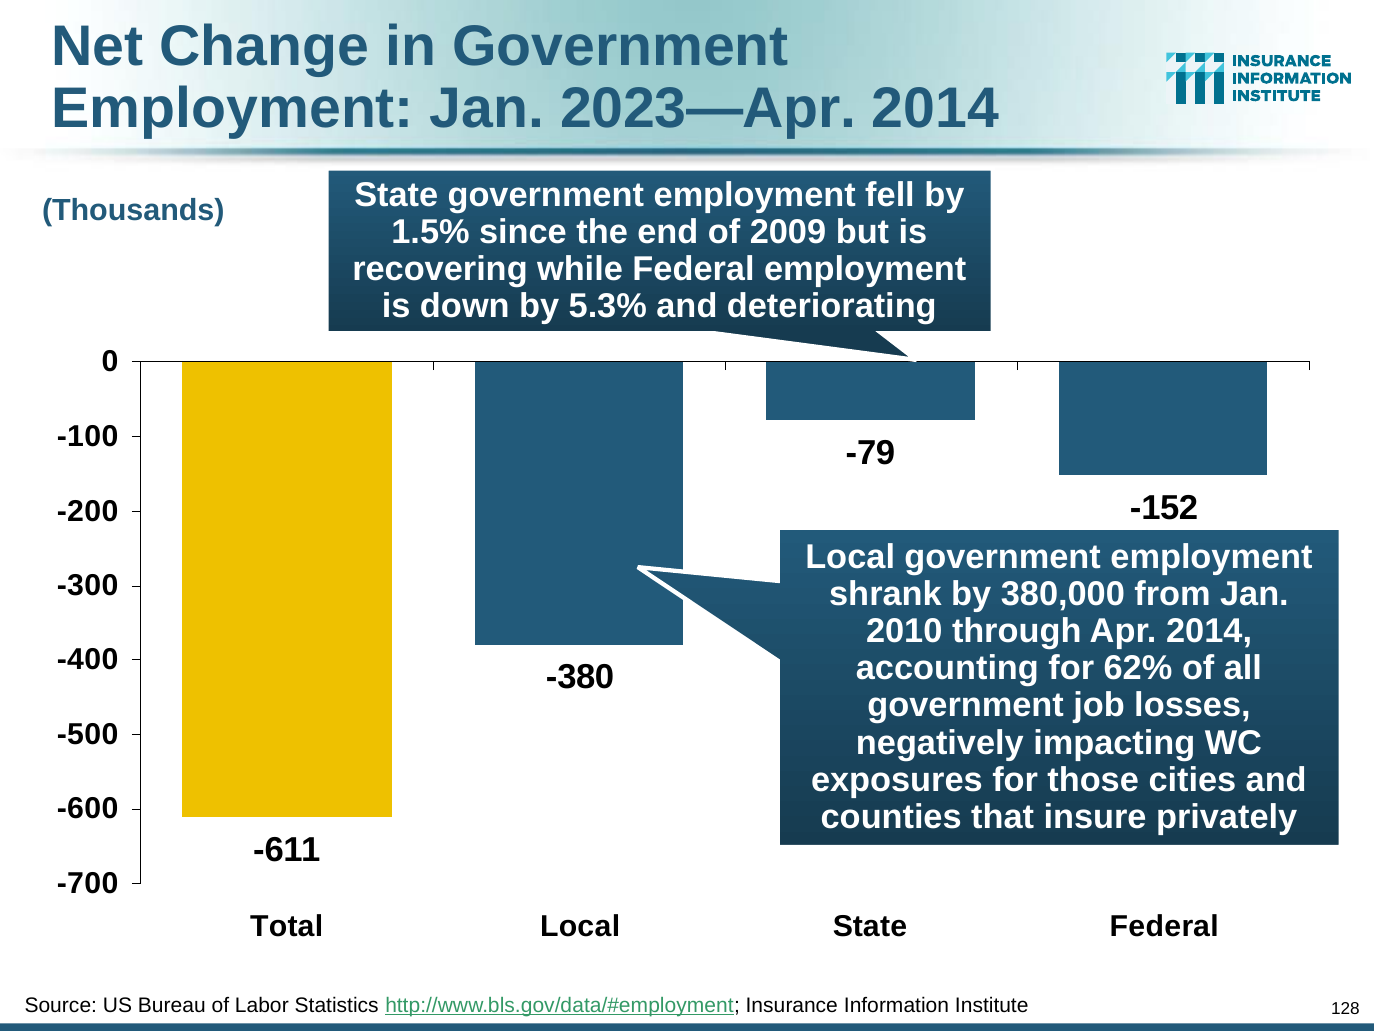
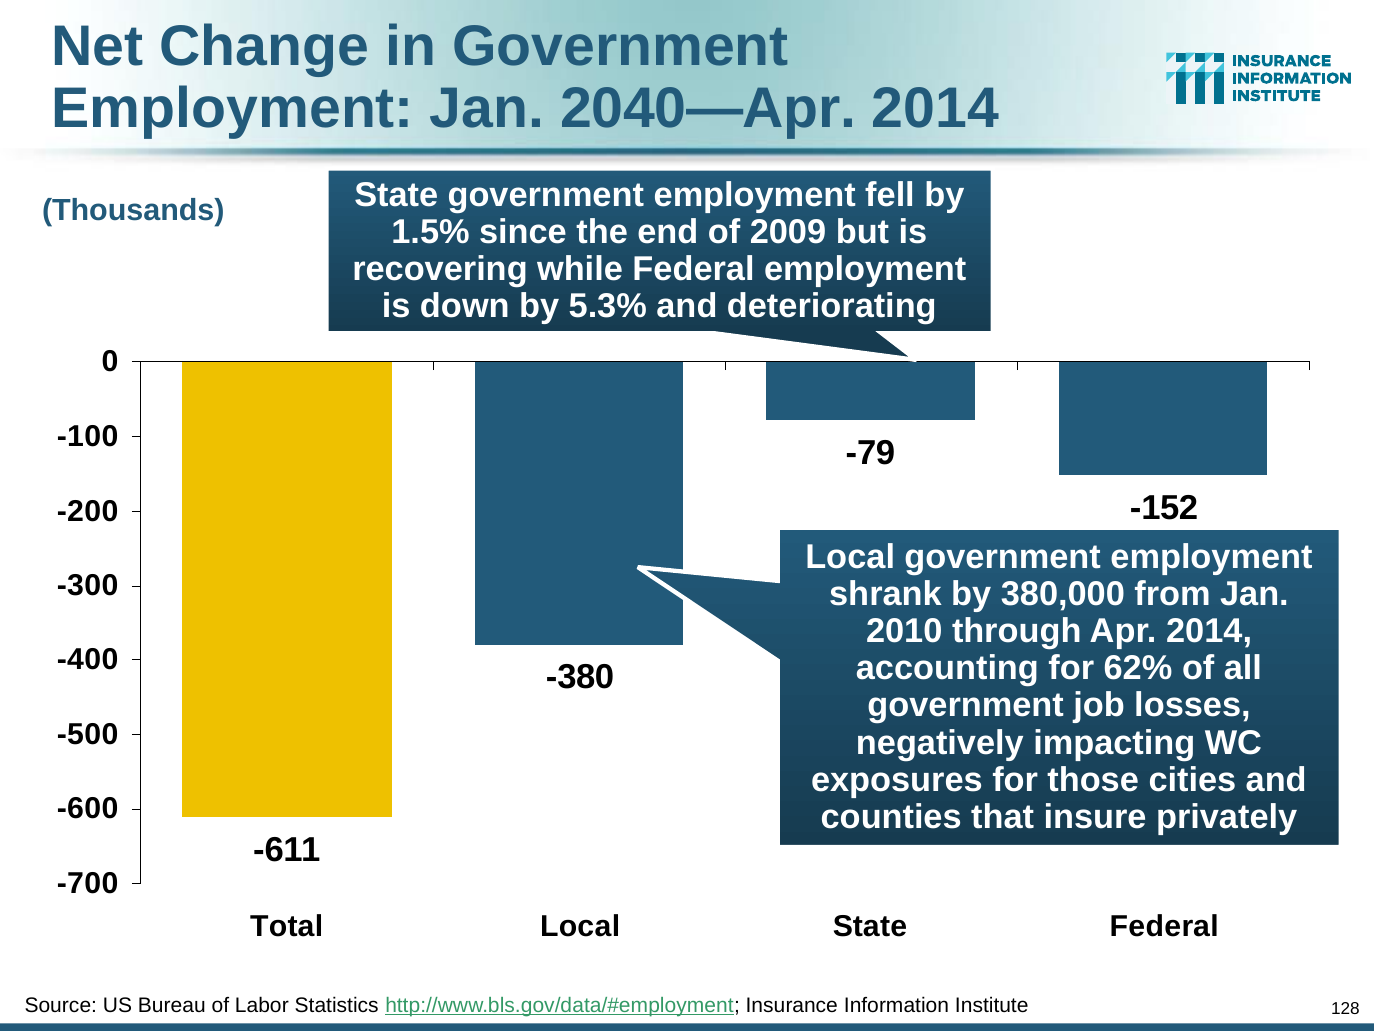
2023—Apr: 2023—Apr -> 2040—Apr (708, 109)
